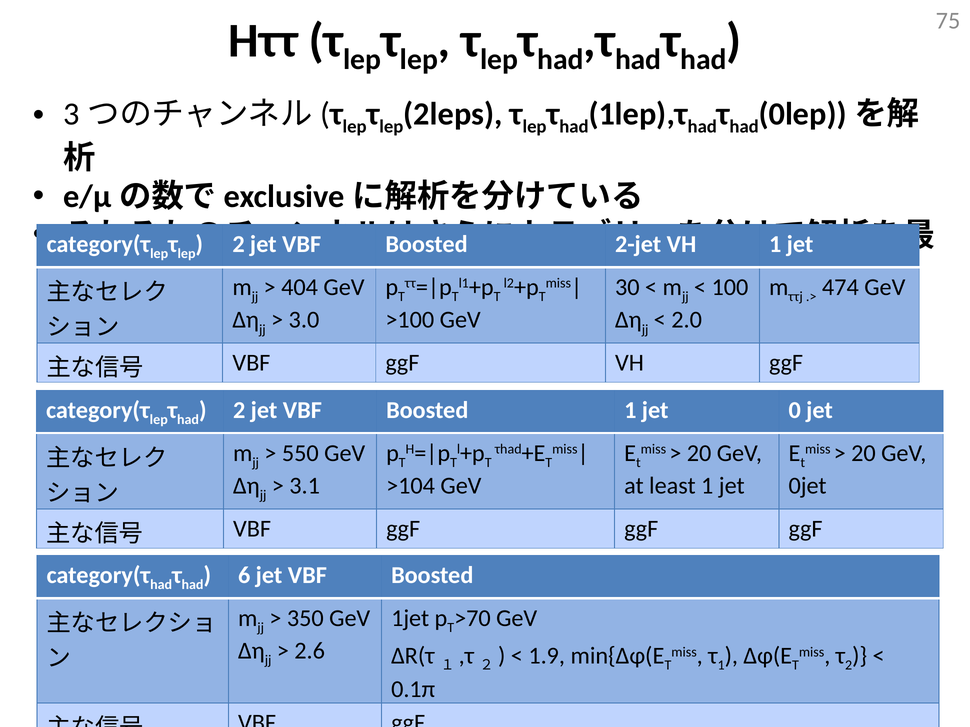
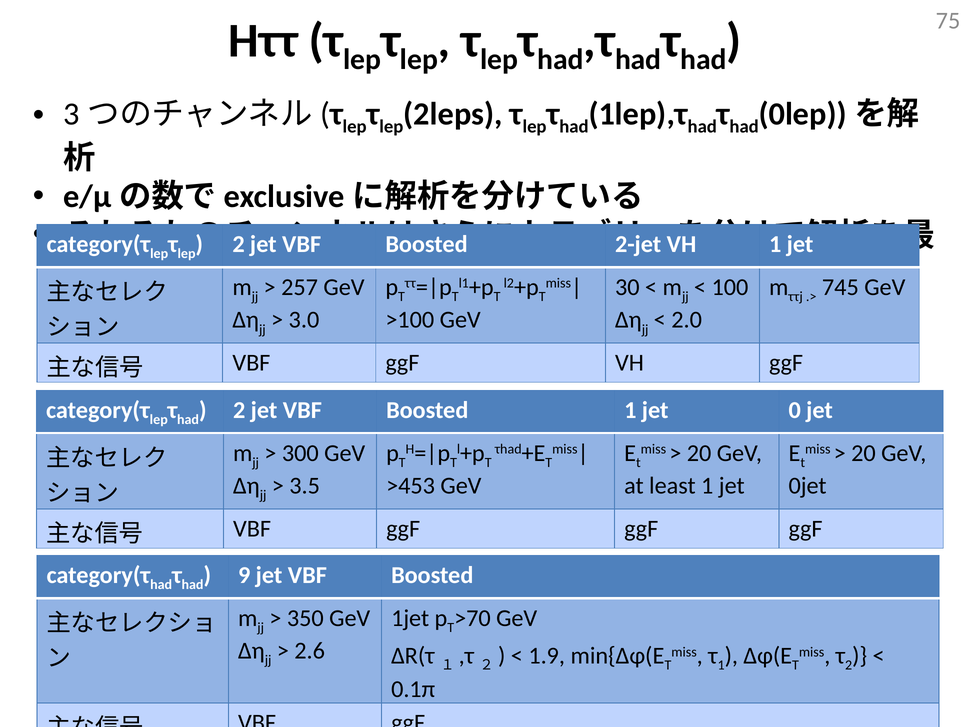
404: 404 -> 257 (300, 287)
474: 474 -> 745 (840, 287)
550: 550 -> 300 (300, 453)
3.1: 3.1 -> 3.5 (305, 486)
>104: >104 -> >453 (411, 486)
6: 6 -> 9 (244, 576)
